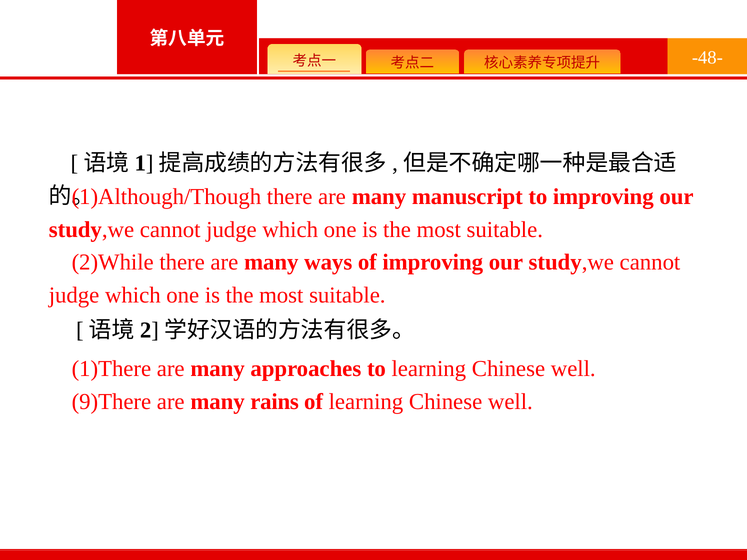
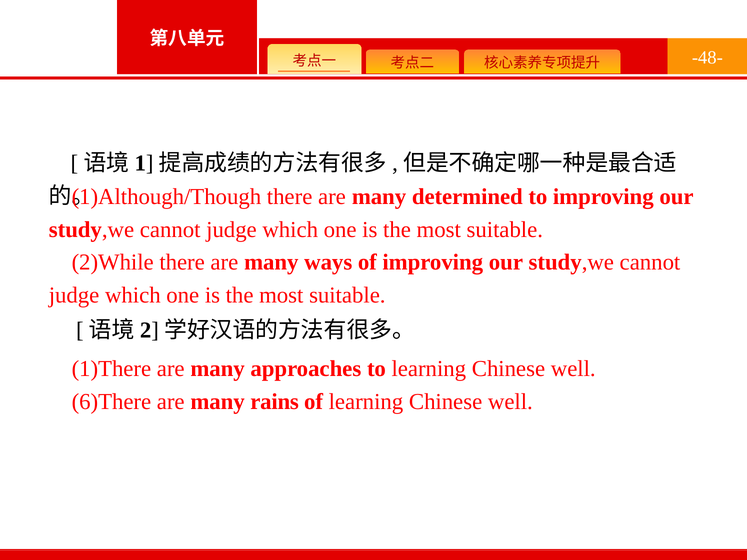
manuscript: manuscript -> determined (467, 197)
9)There: 9)There -> 6)There (111, 402)
